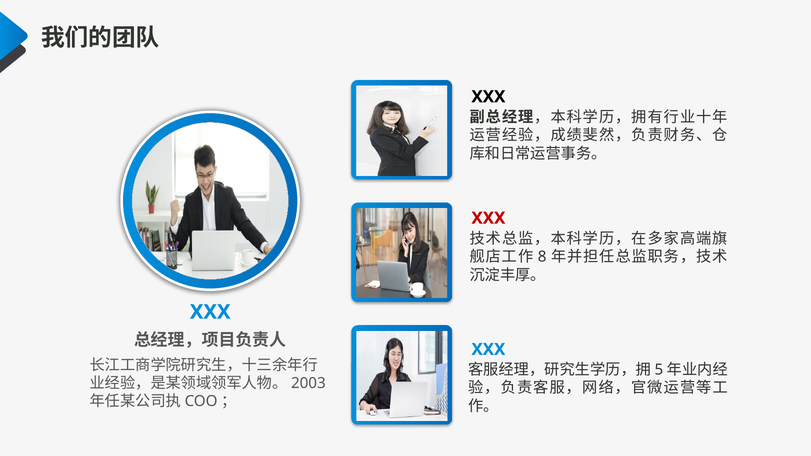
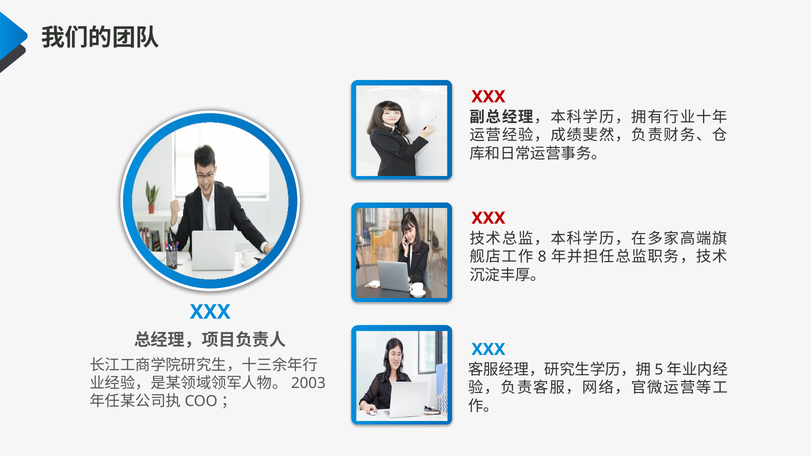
XXX colour: black -> red (488, 97)
